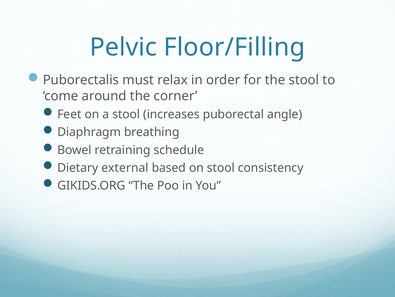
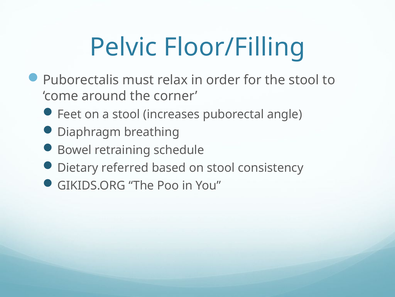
external: external -> referred (125, 167)
